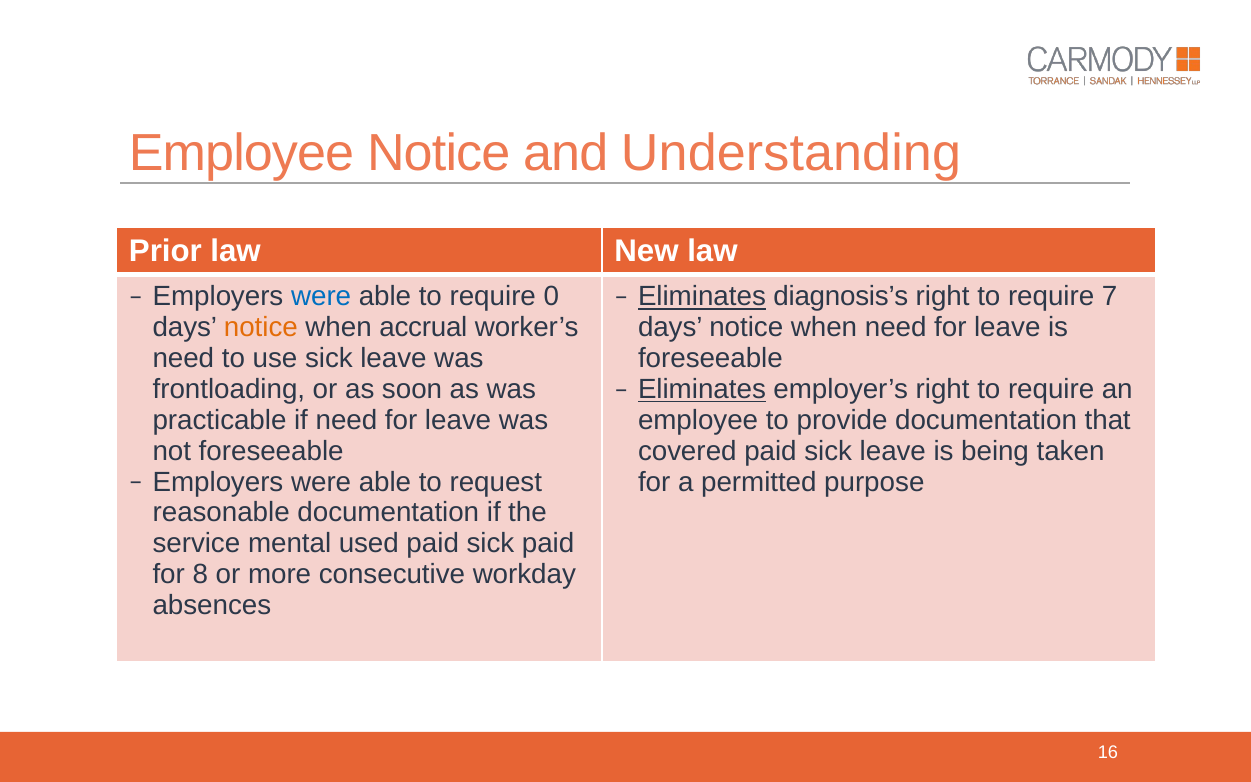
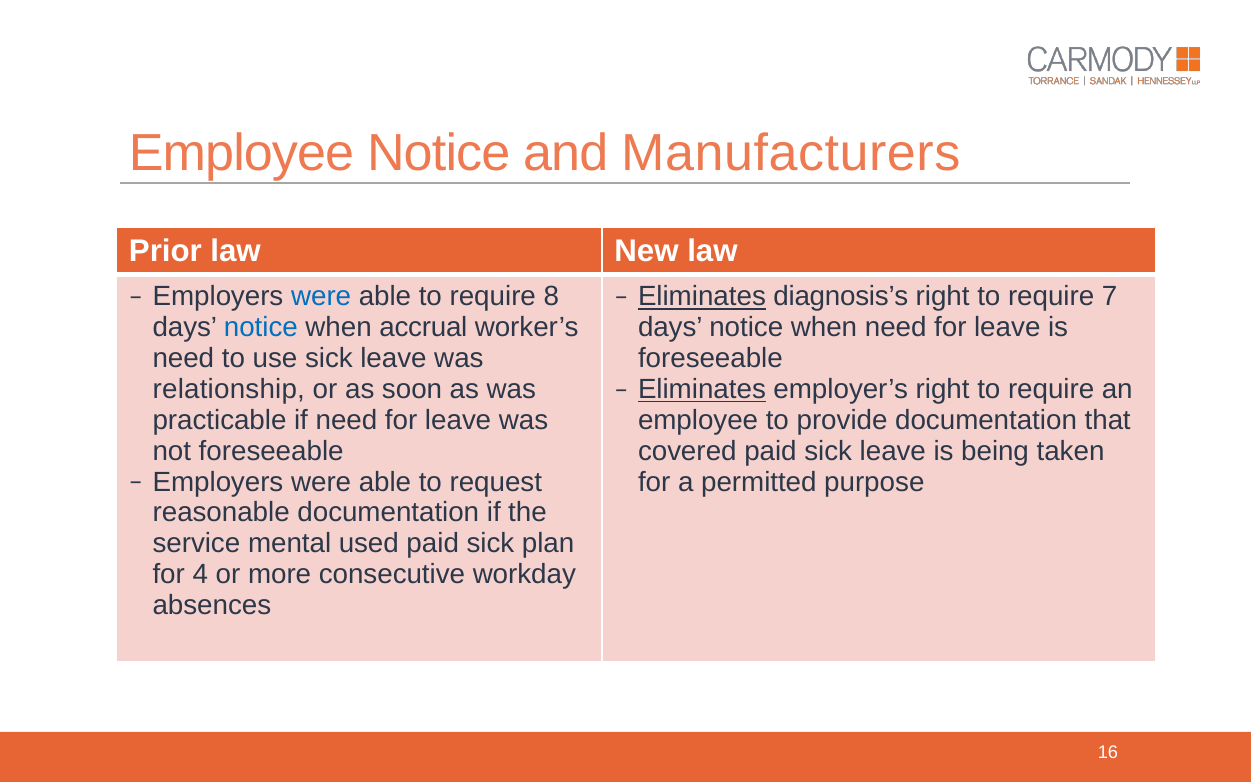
Understanding: Understanding -> Manufacturers (791, 153)
0: 0 -> 8 (551, 297)
notice colour: orange -> blue (261, 327)
frontloading: frontloading -> relationship (229, 389)
sick paid: paid -> plan (548, 544)
8: 8 -> 4 (200, 574)
